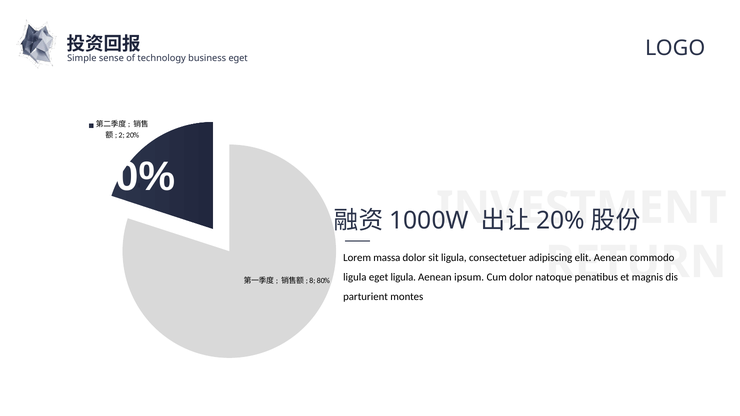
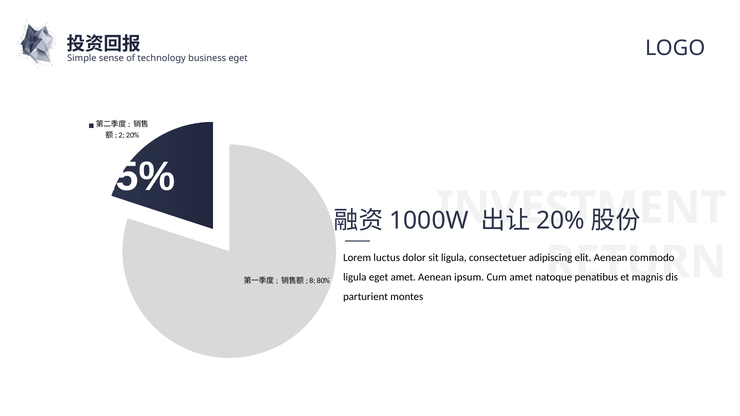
50%: 50% -> 25% (134, 177)
massa: massa -> luctus (387, 258)
eget ligula: ligula -> amet (403, 277)
Cum dolor: dolor -> amet (521, 277)
